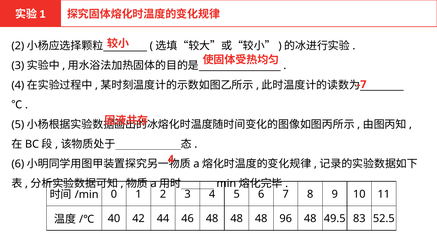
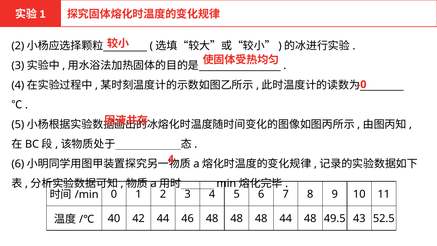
-7: -7 -> -0 (362, 84)
48 96: 96 -> 44 (286, 219)
83: 83 -> 43 (359, 219)
